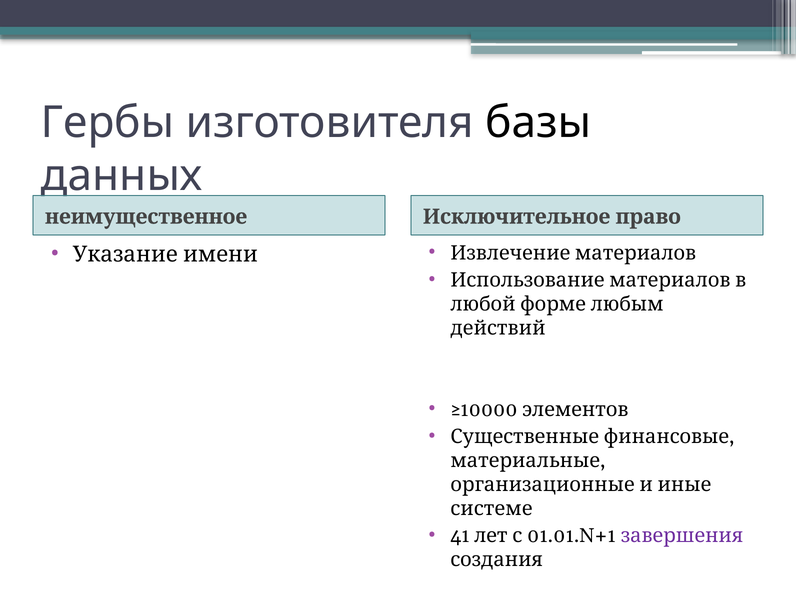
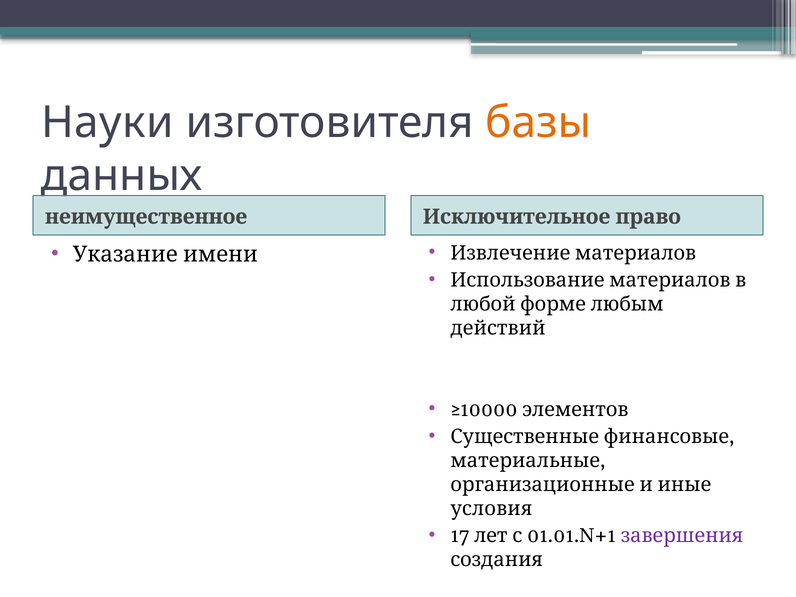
Гербы: Гербы -> Науки (107, 123)
базы colour: black -> orange (538, 123)
системе: системе -> условия (491, 508)
41: 41 -> 17 (460, 536)
